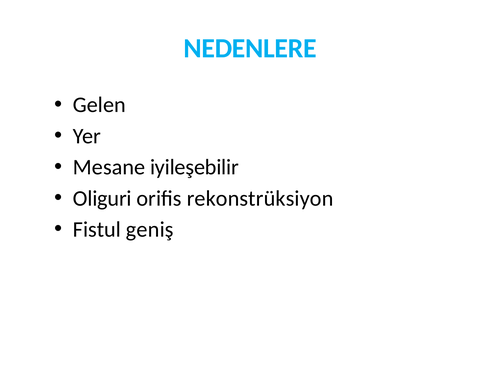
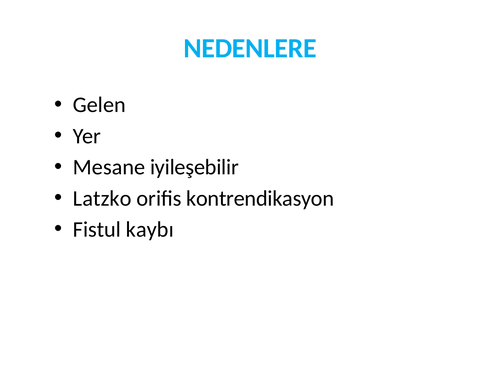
Oliguri: Oliguri -> Latzko (102, 198)
rekonstrüksiyon: rekonstrüksiyon -> kontrendikasyon (260, 198)
geniş: geniş -> kaybı (150, 229)
